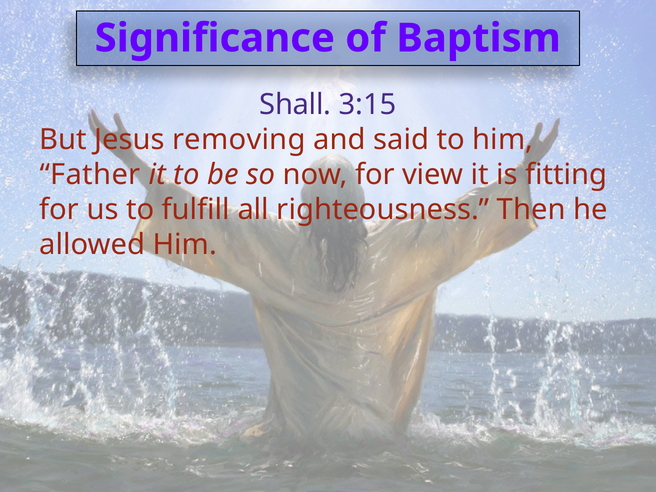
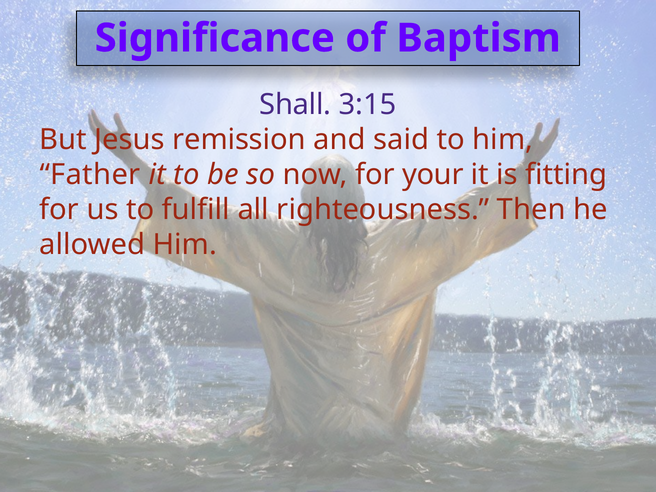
removing: removing -> remission (239, 140)
view: view -> your (433, 175)
